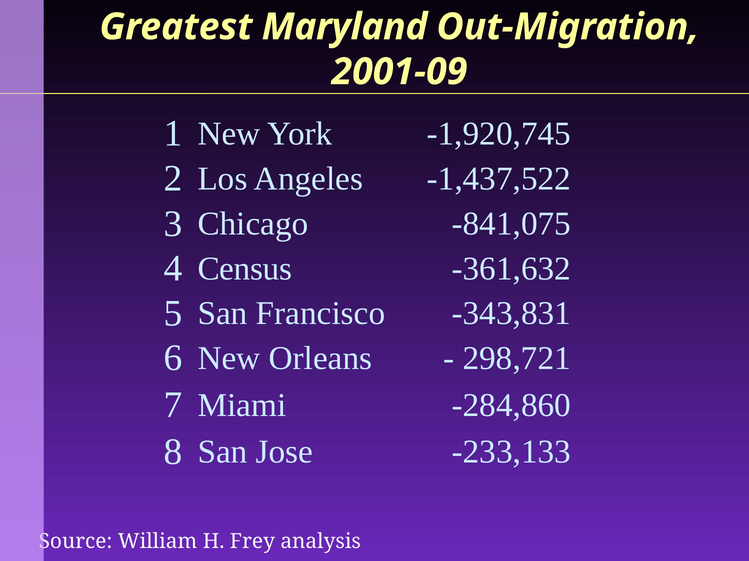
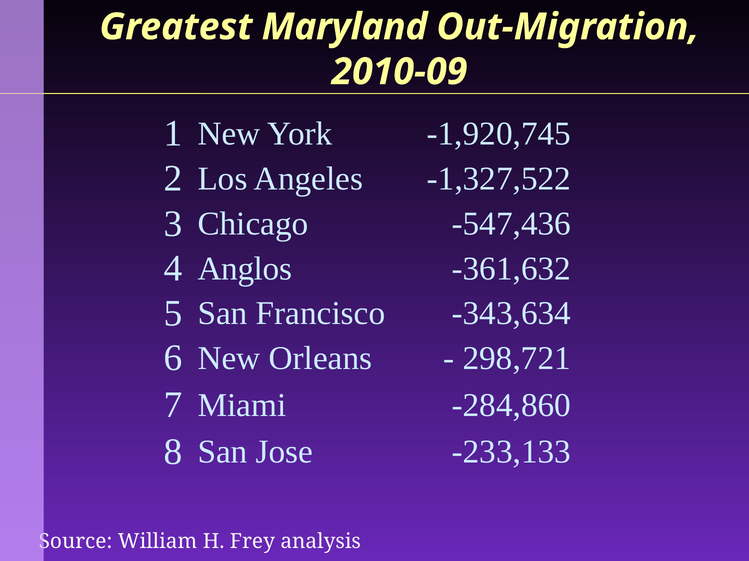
2001-09: 2001-09 -> 2010-09 (399, 72)
-1,437,522: -1,437,522 -> -1,327,522 (499, 179)
-841,075: -841,075 -> -547,436 (511, 224)
Census: Census -> Anglos (245, 269)
-343,831: -343,831 -> -343,634 (511, 314)
